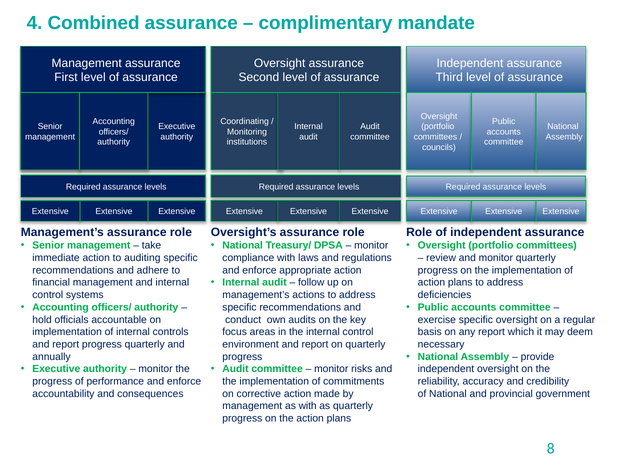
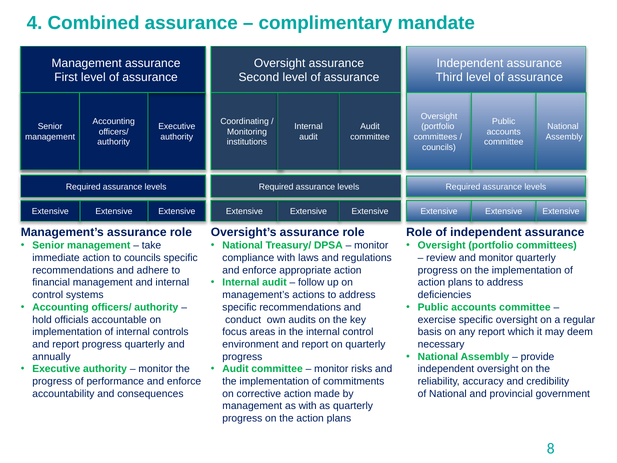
to auditing: auditing -> councils (142, 258)
